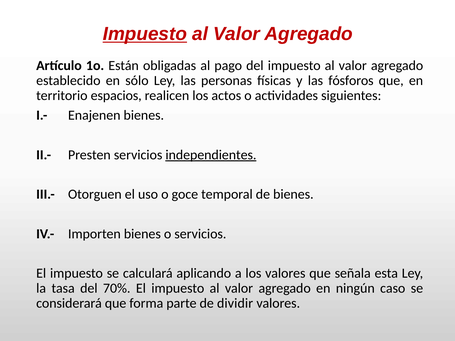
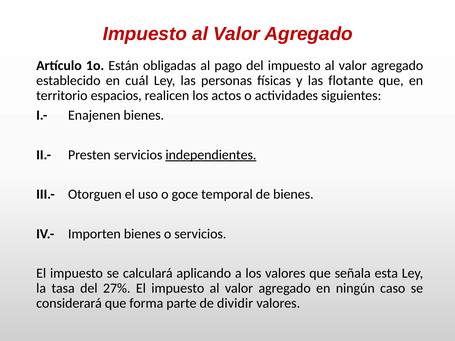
Impuesto underline: present -> none (145, 34)
sólo: sólo -> cuál (137, 81)
fósforos: fósforos -> flotante (351, 81)
70%: 70% -> 27% (117, 289)
